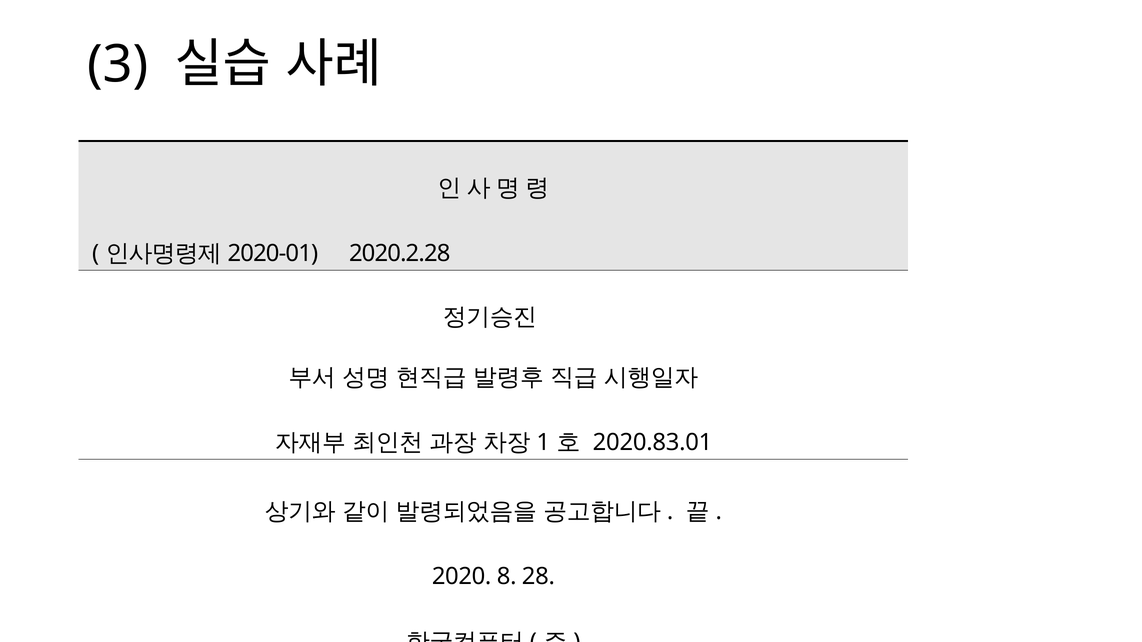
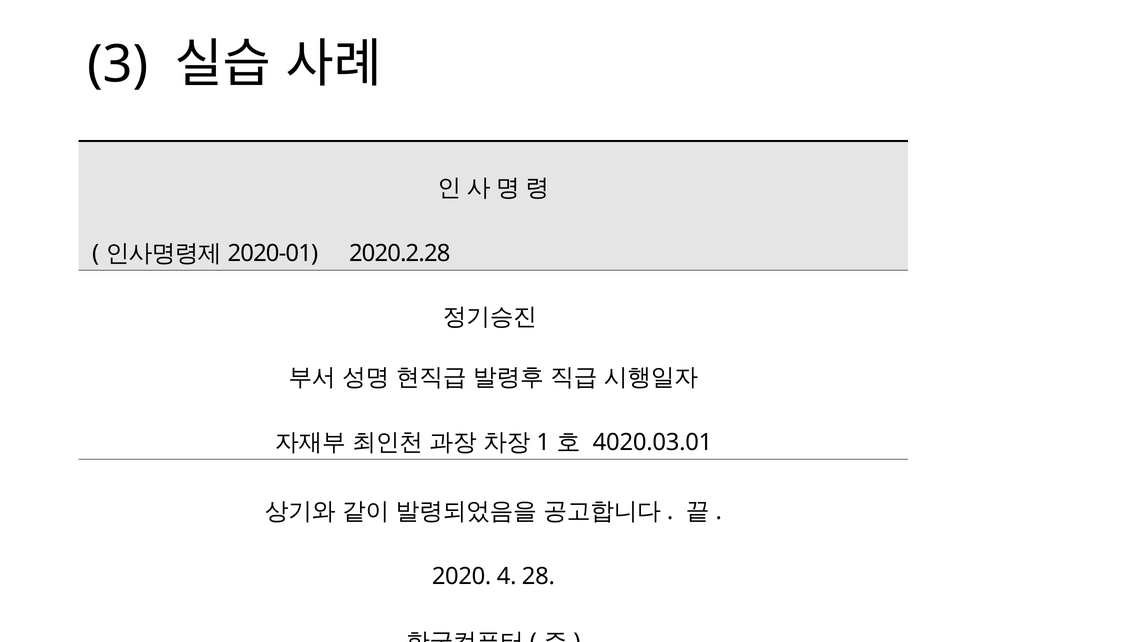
2020.83.01: 2020.83.01 -> 4020.03.01 (653, 443)
8: 8 -> 4 (507, 577)
